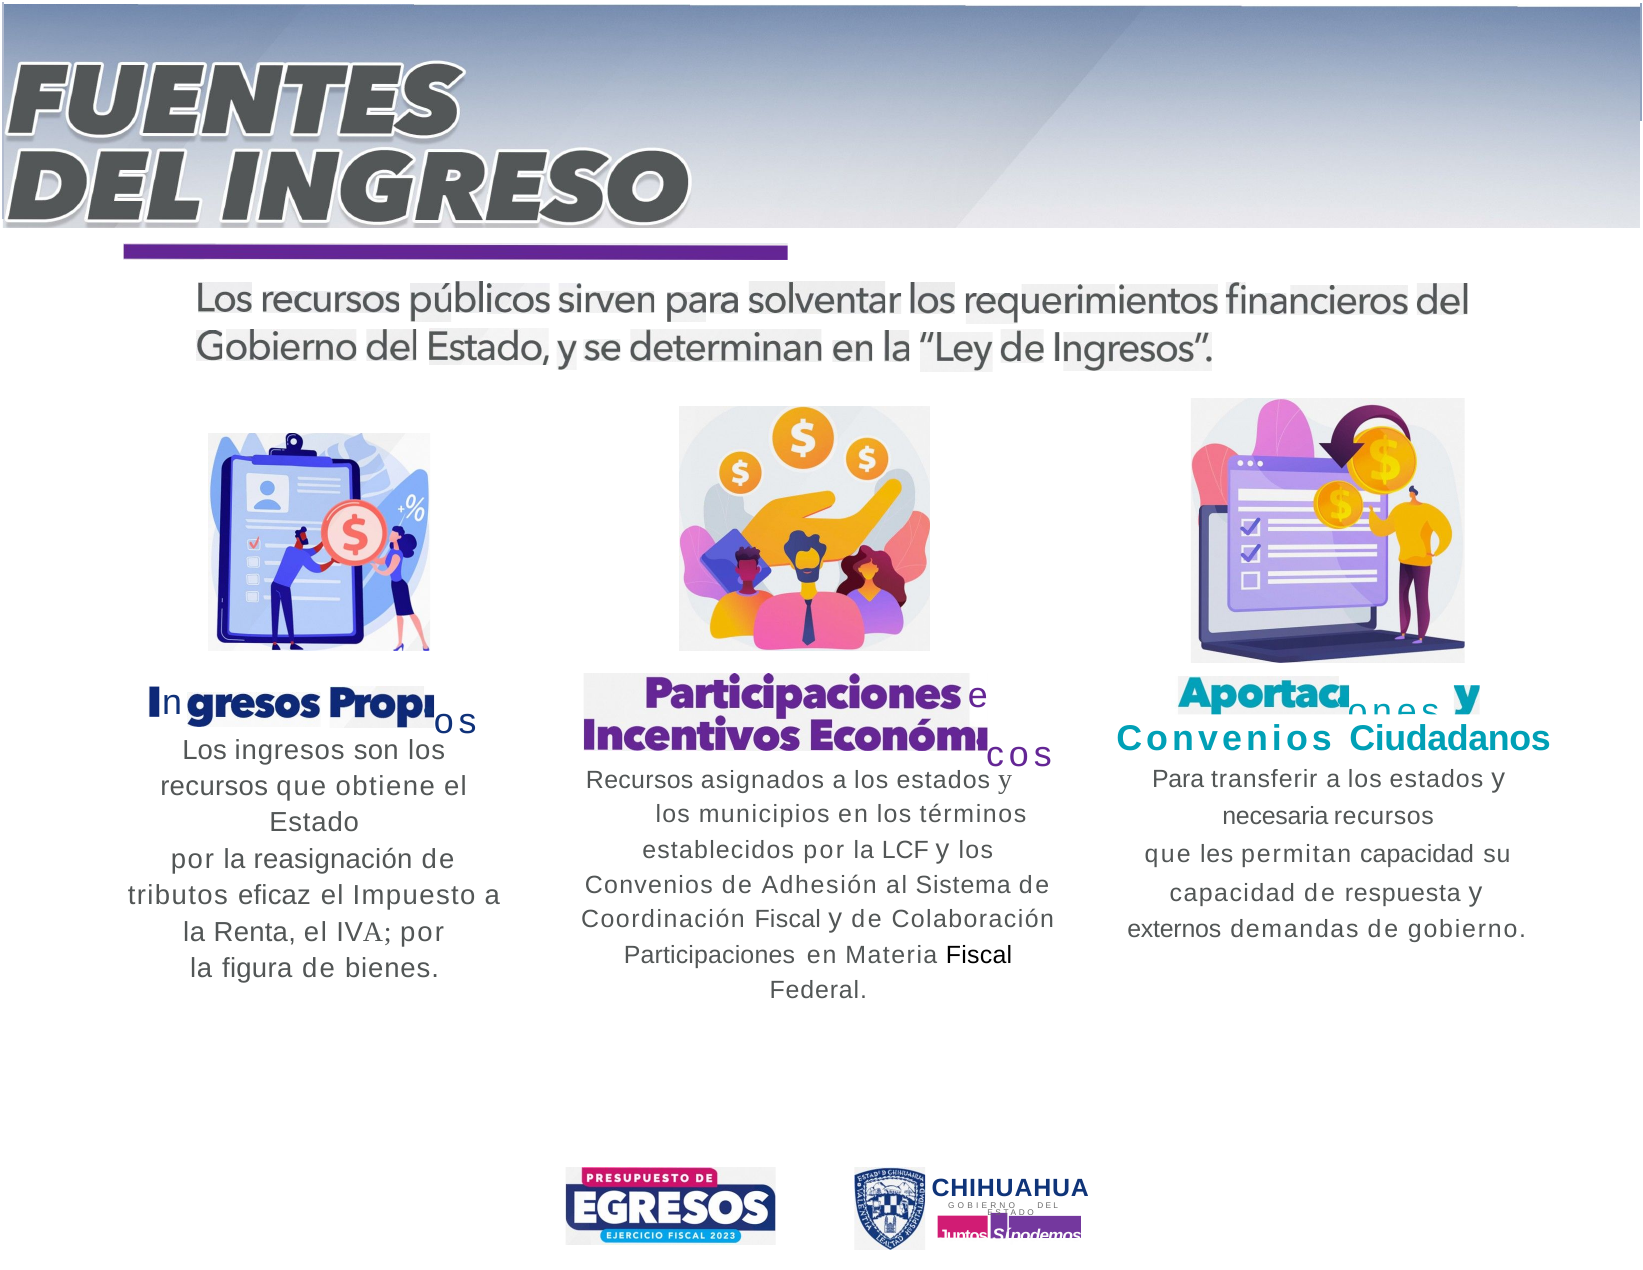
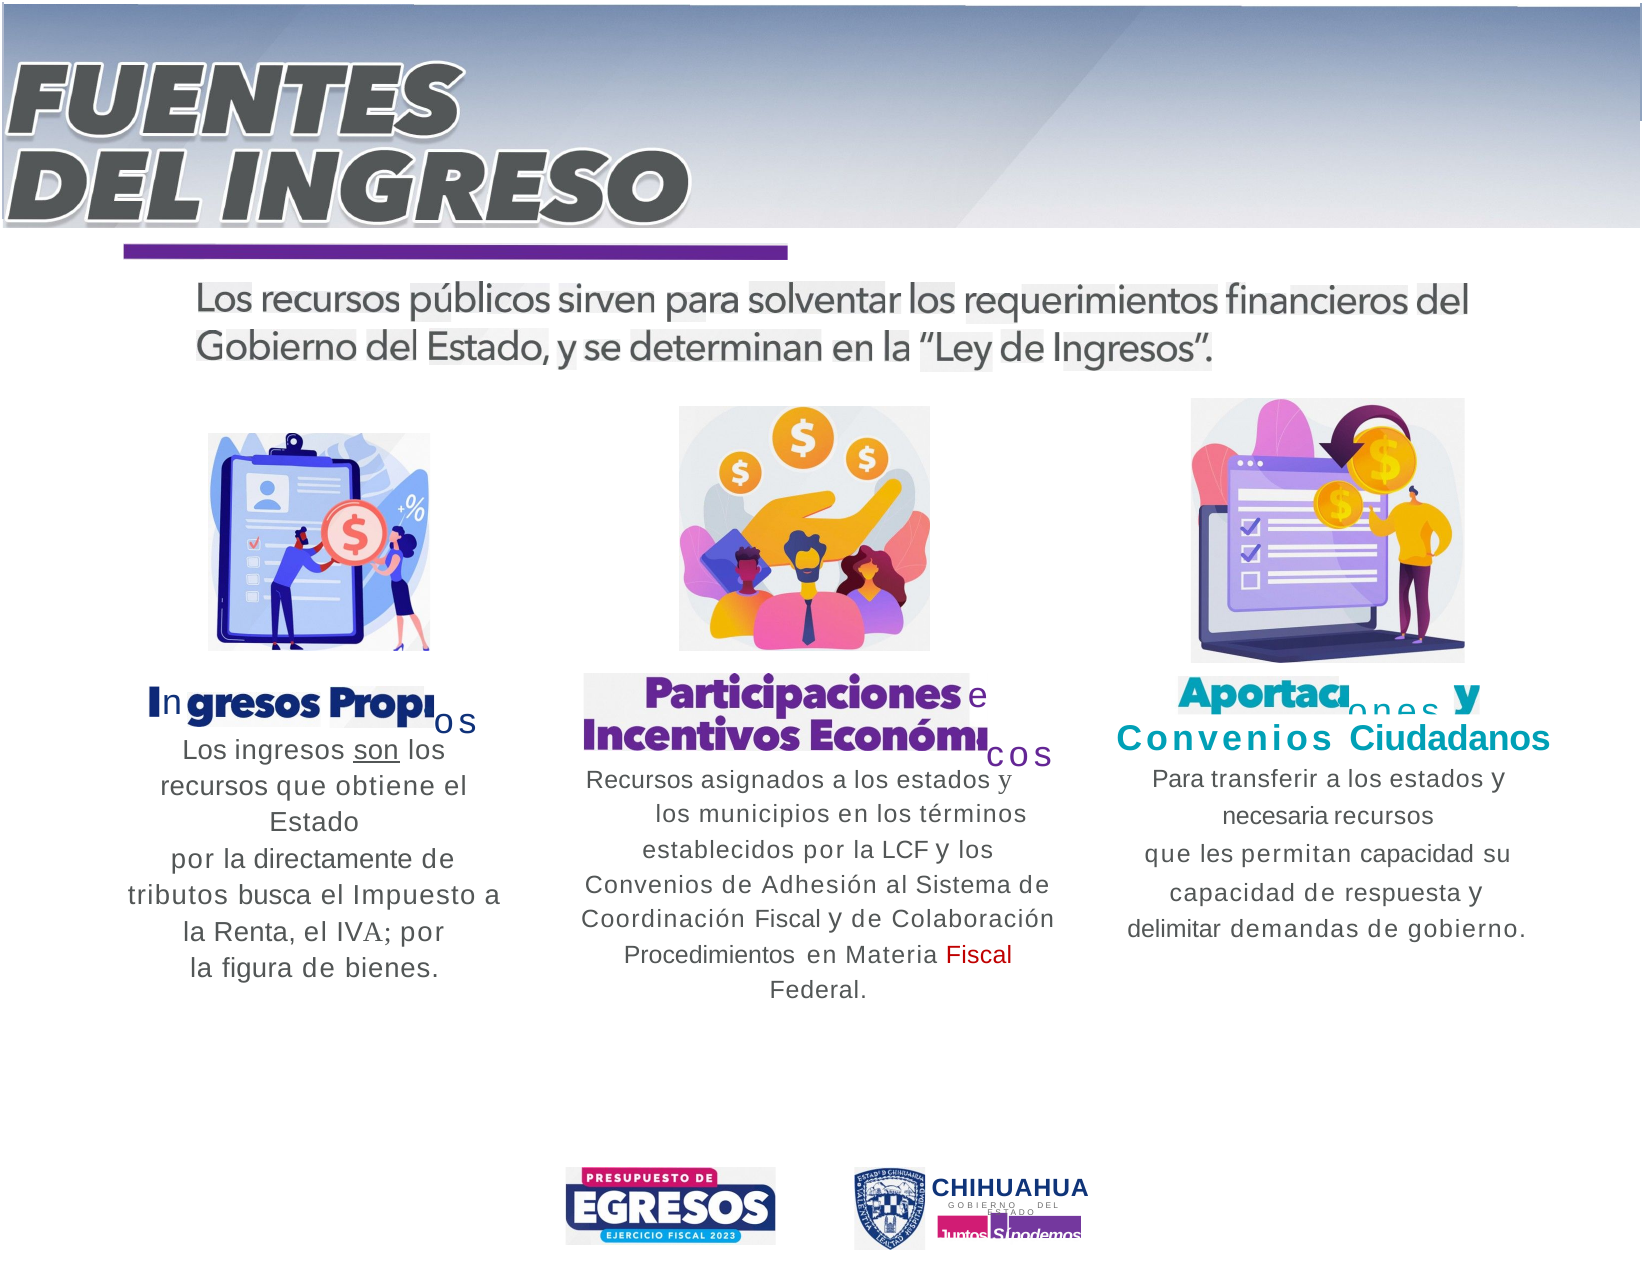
son underline: none -> present (376, 751)
reasignación: reasignación -> directamente (333, 860)
eficaz: eficaz -> busca (275, 896)
externos: externos -> delimitar (1174, 929)
Participaciones: Participaciones -> Procedimientos (710, 955)
Fiscal colour: black -> red (979, 955)
